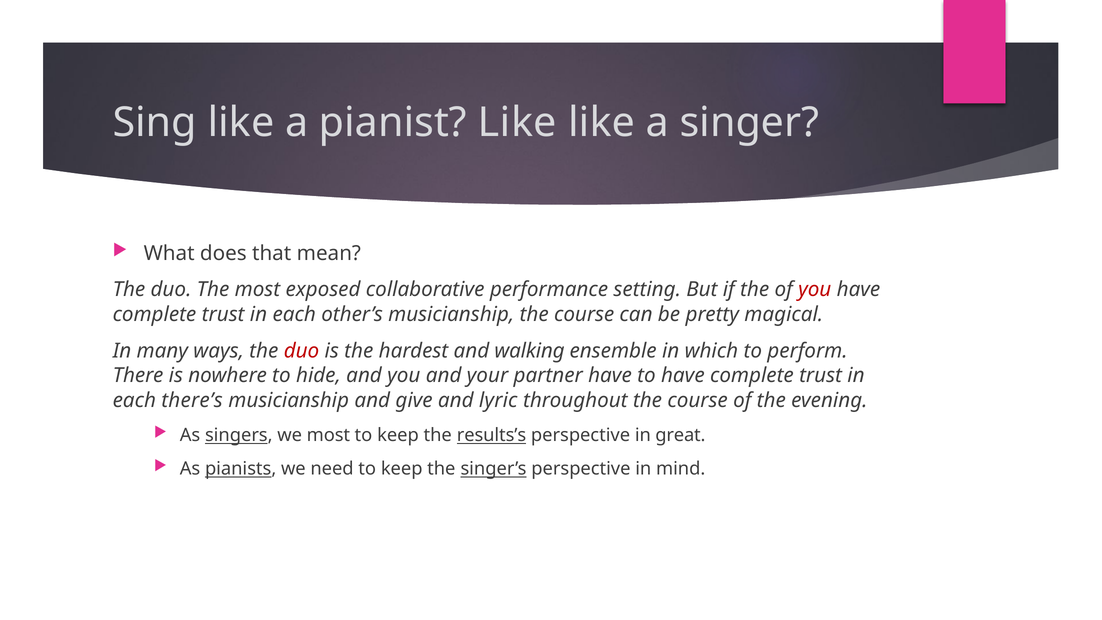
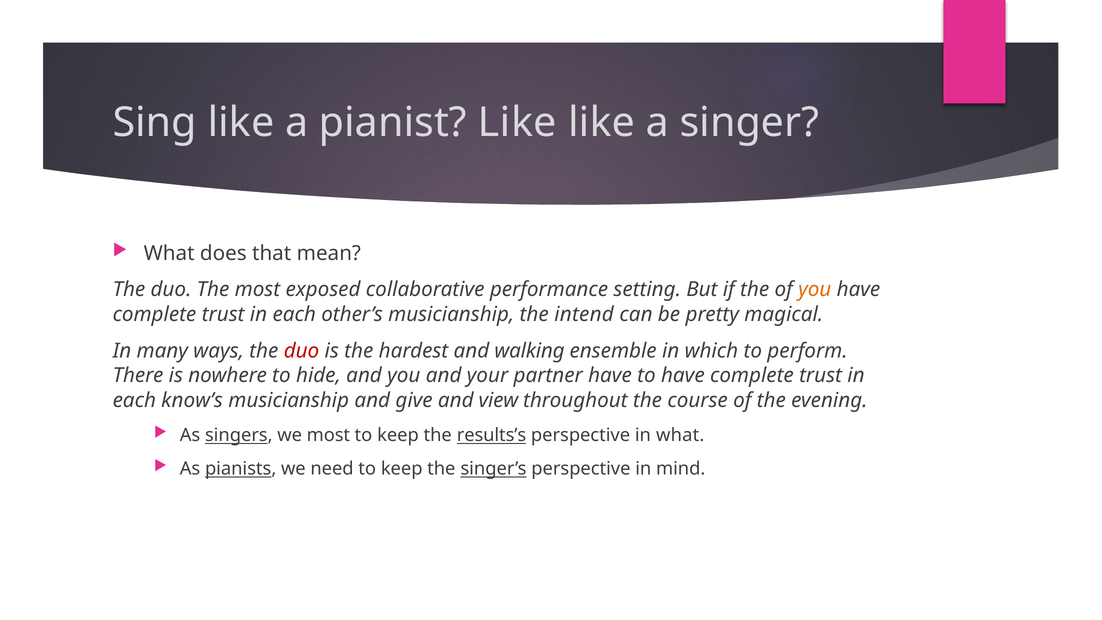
you colour: red -> orange (815, 290)
musicianship the course: course -> intend (584, 314)
there’s: there’s -> know’s (192, 400)
lyric: lyric -> view (498, 400)
in great: great -> what (680, 435)
